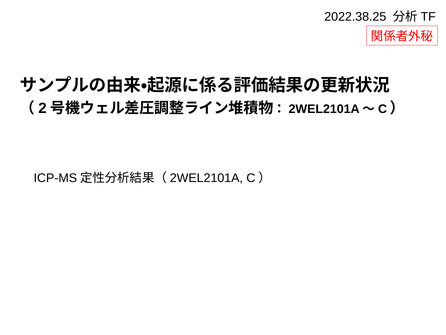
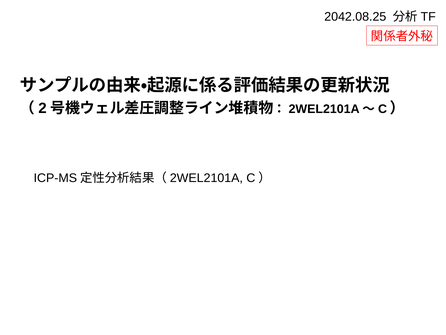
2022.38.25: 2022.38.25 -> 2042.08.25 (355, 17)
